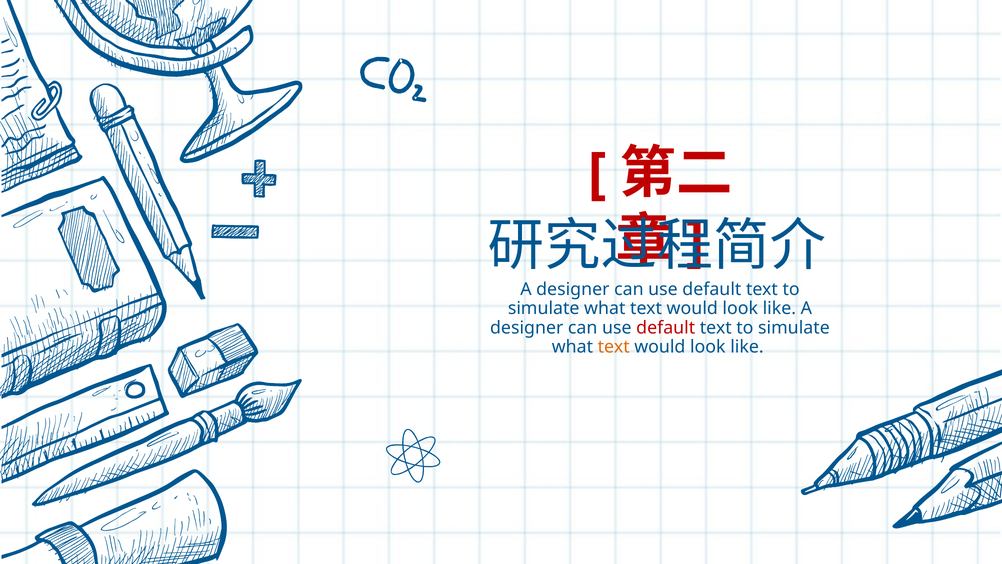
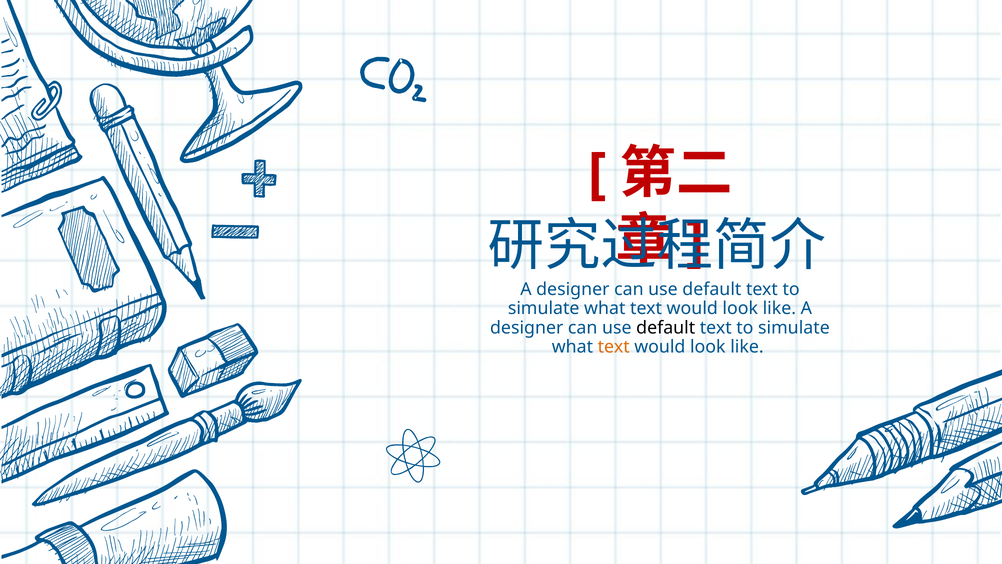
default colour: red -> black (666, 327)
